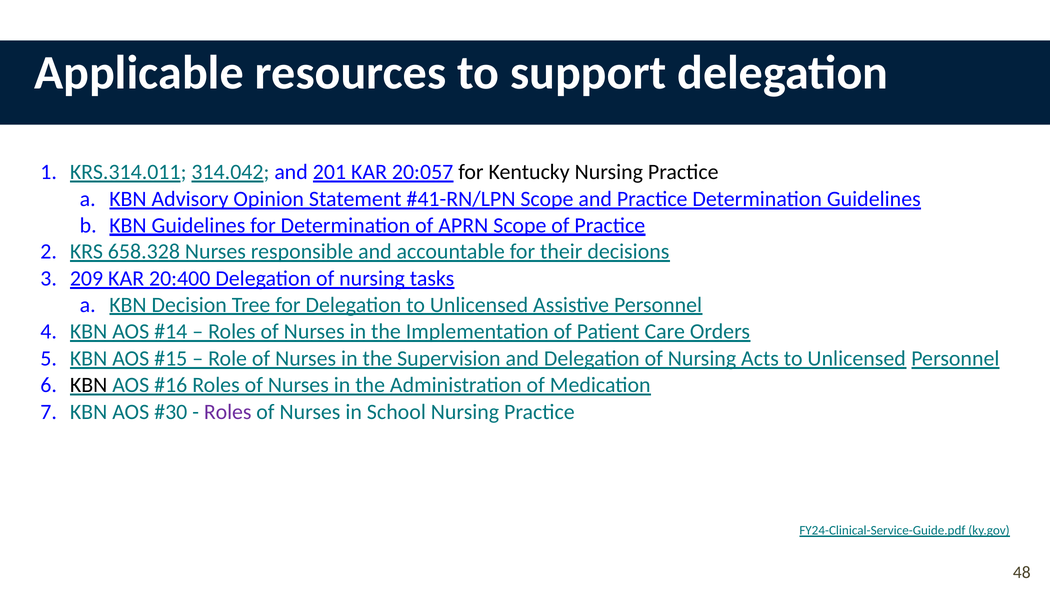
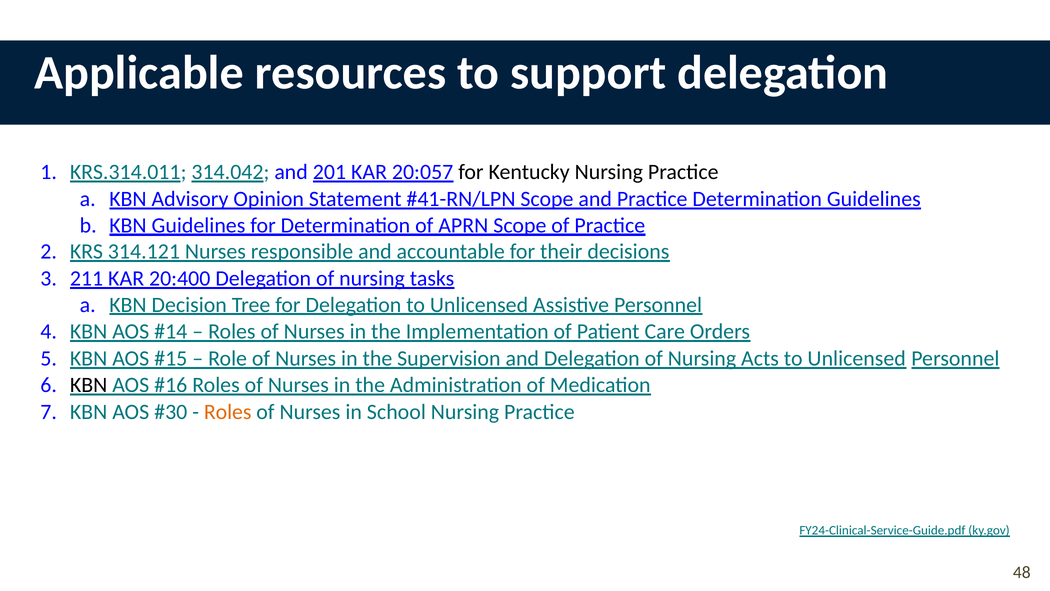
658.328: 658.328 -> 314.121 (144, 252)
209: 209 -> 211 (87, 278)
Roles colour: purple -> orange (228, 412)
